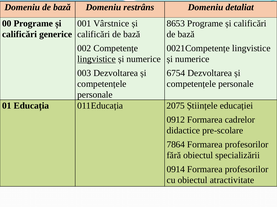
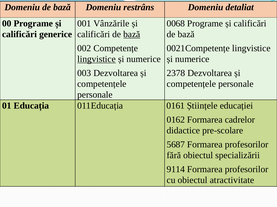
Vârstnice: Vârstnice -> Vânzările (111, 23)
8653: 8653 -> 0068 (176, 23)
bază underline: none -> present (132, 34)
6754: 6754 -> 2378 (176, 73)
2075: 2075 -> 0161 (176, 106)
0912: 0912 -> 0162 (176, 120)
7864: 7864 -> 5687 (176, 145)
0914: 0914 -> 9114 (176, 170)
